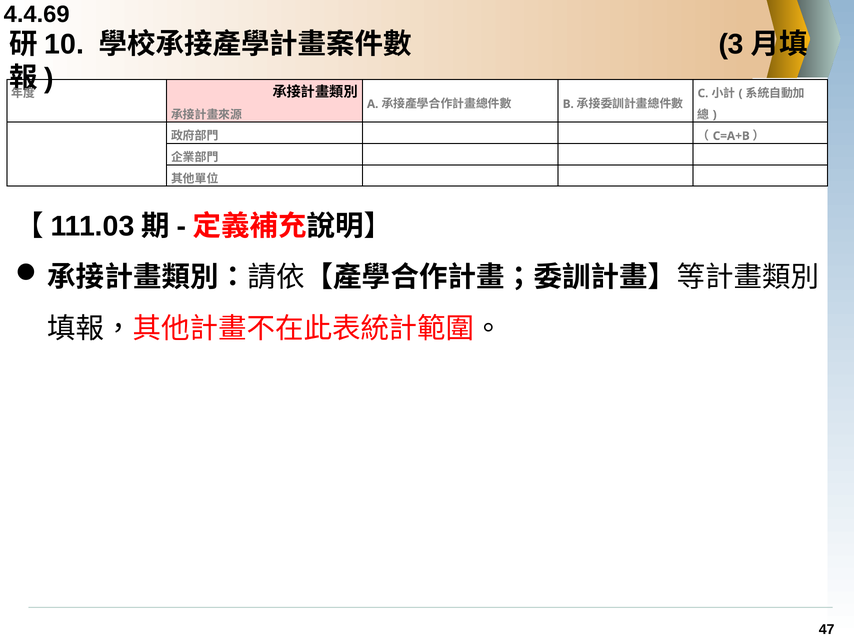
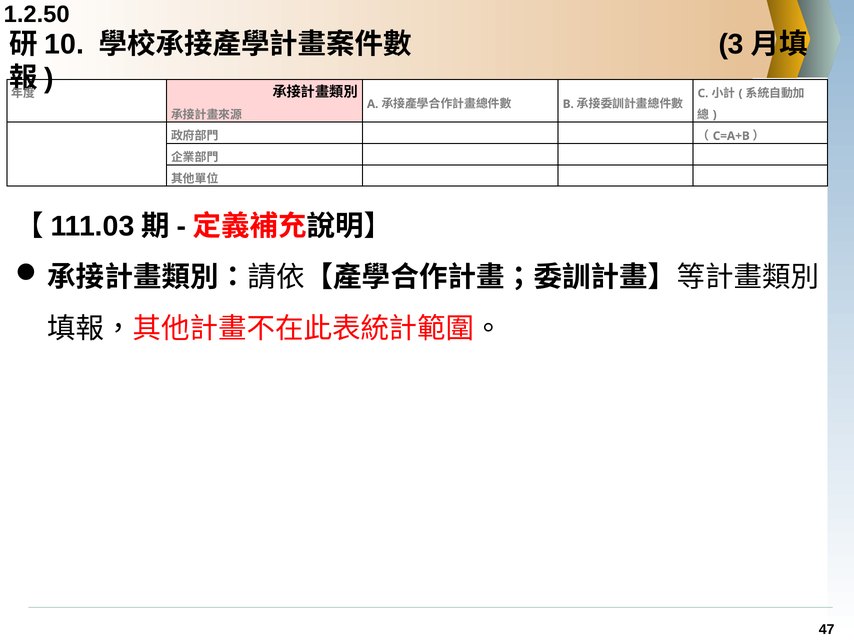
4.4.69: 4.4.69 -> 1.2.50 (37, 14)
